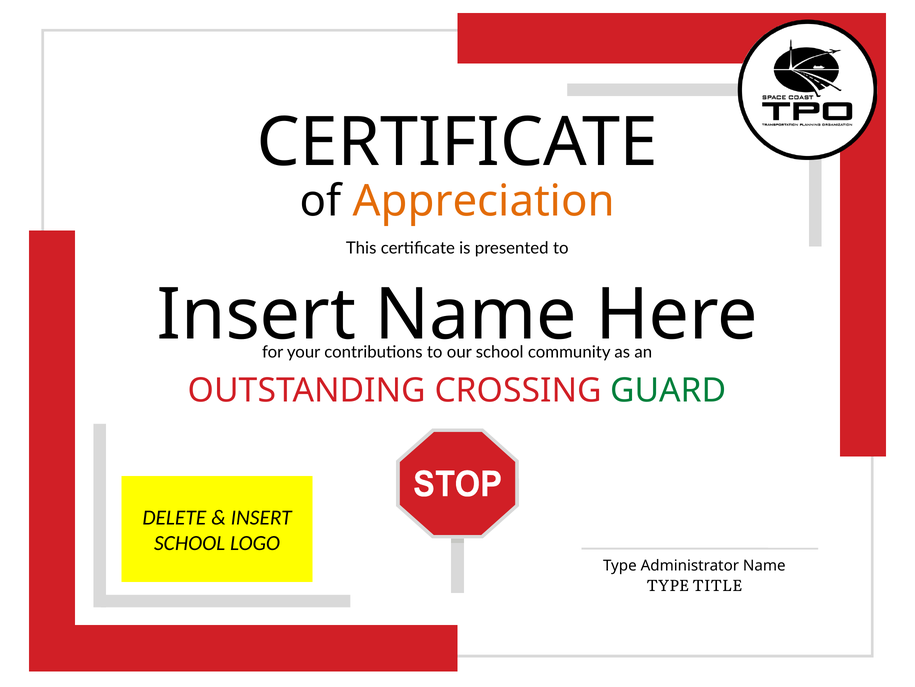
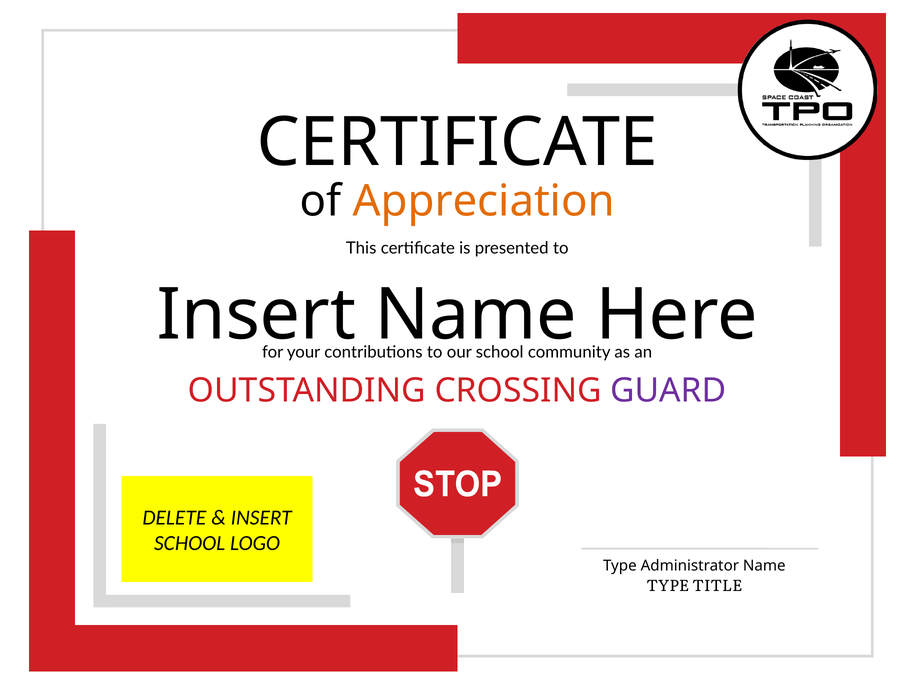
GUARD colour: green -> purple (668, 390)
